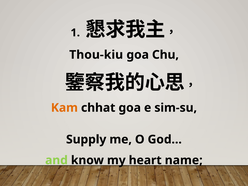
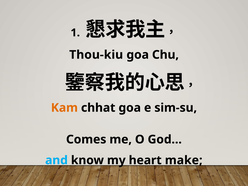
Supply: Supply -> Comes (86, 139)
and colour: light green -> light blue (56, 160)
name: name -> make (184, 160)
